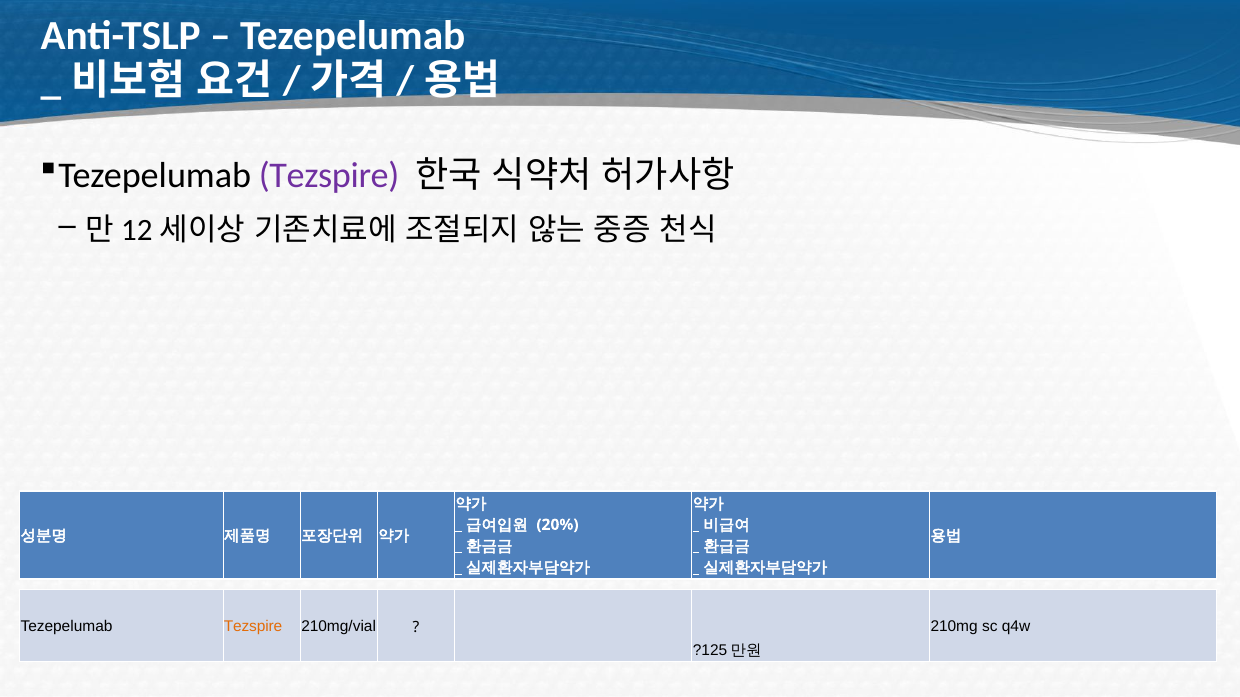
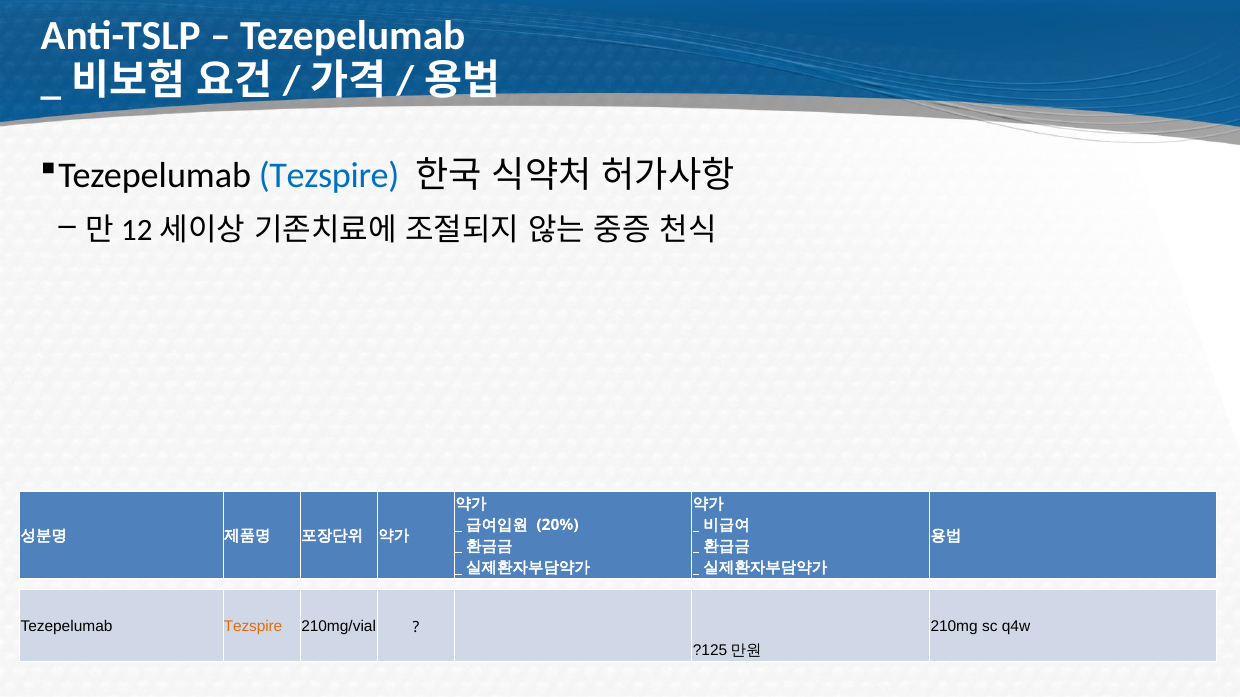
Tezspire colour: purple -> blue (329, 176)
